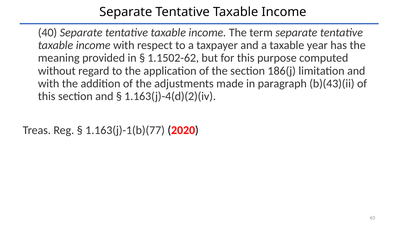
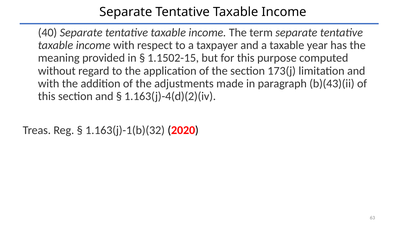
1.1502-62: 1.1502-62 -> 1.1502-15 (173, 58)
186(j: 186(j -> 173(j (282, 71)
1.163(j)-1(b)(77: 1.163(j)-1(b)(77 -> 1.163(j)-1(b)(32 (125, 131)
